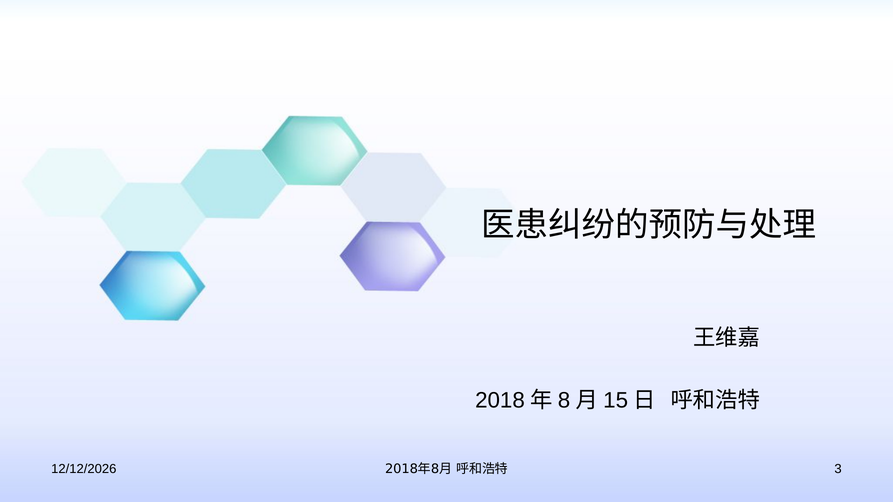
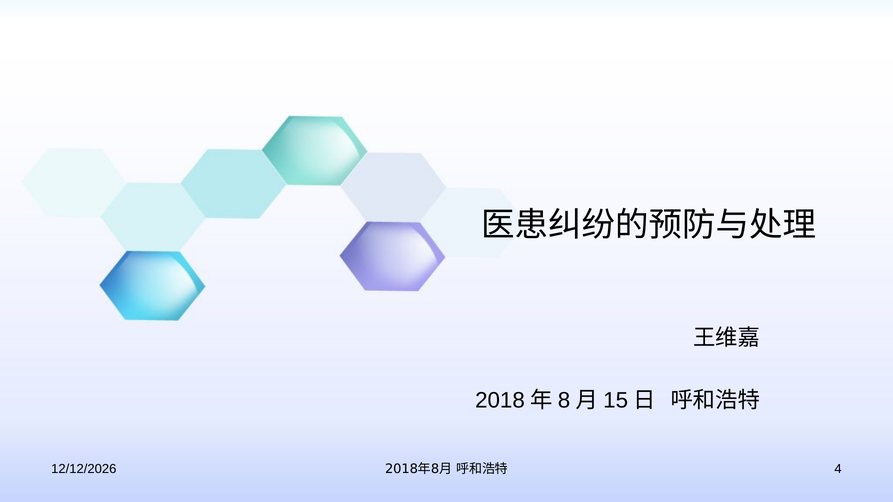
3: 3 -> 4 (838, 469)
